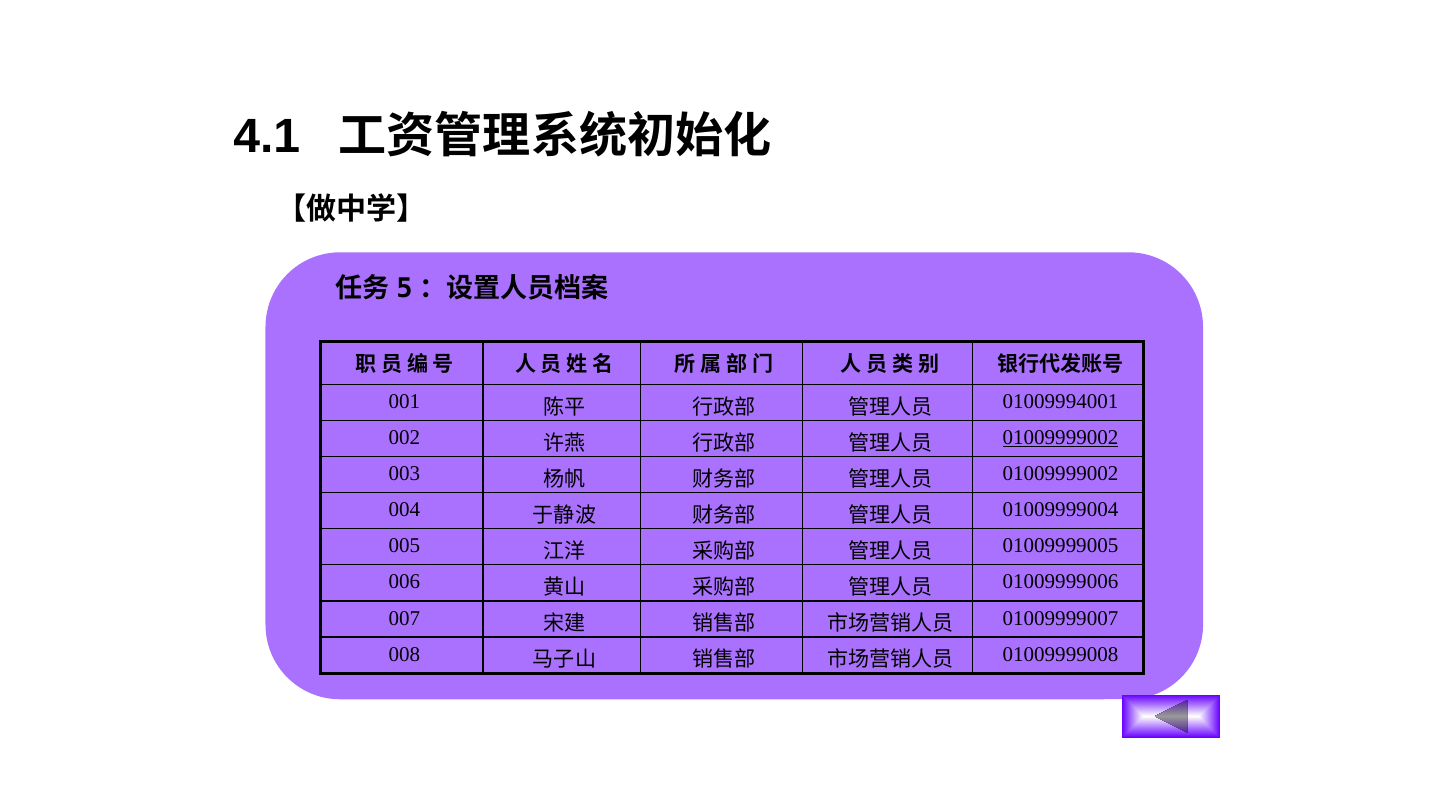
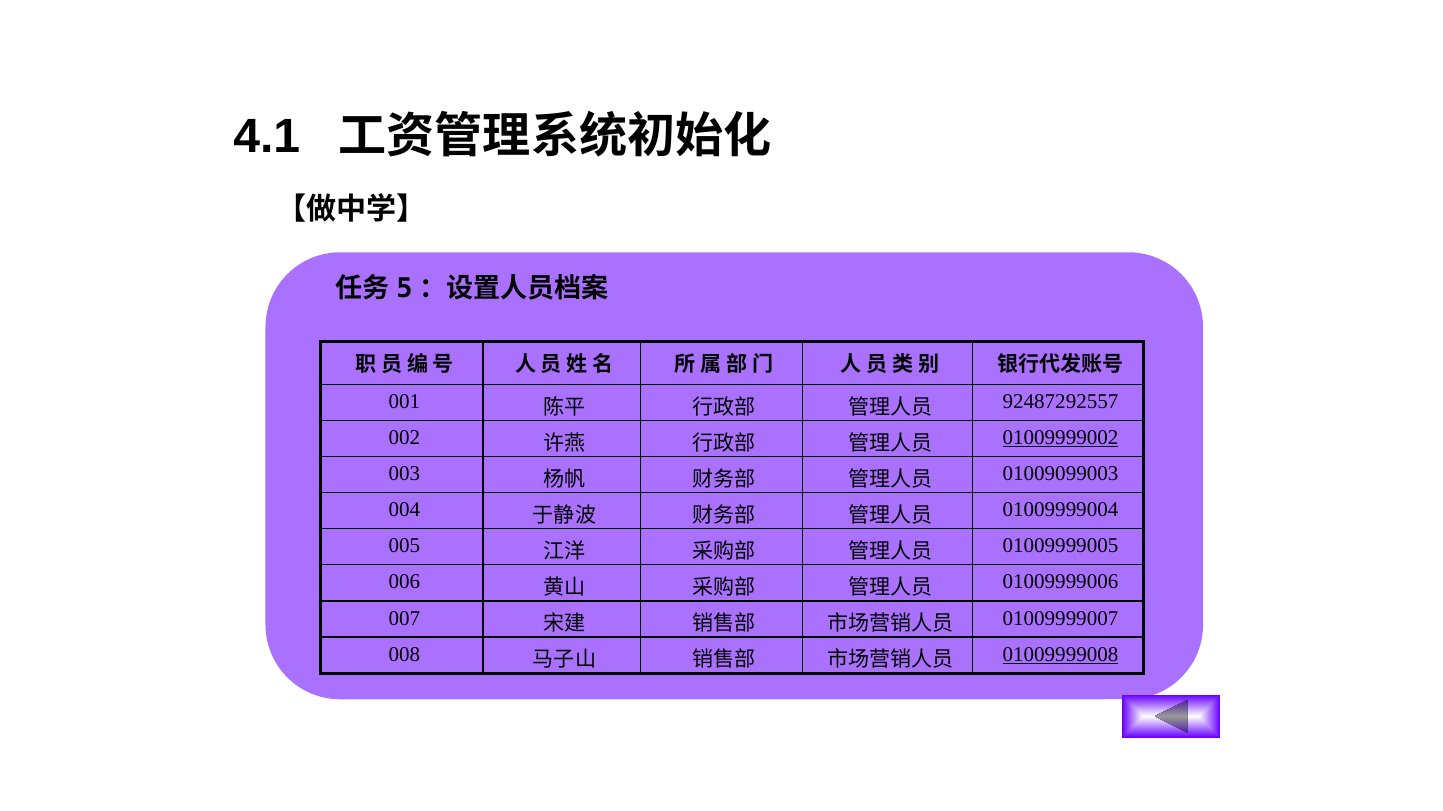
01009994001: 01009994001 -> 92487292557 (1060, 402)
01009999002: 01009999002 -> 01009099003 (1060, 474)
01009999008 underline: none -> present (1060, 655)
